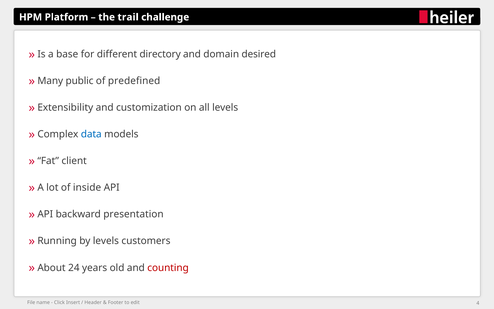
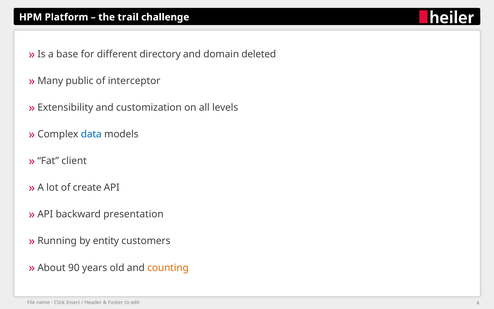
desired: desired -> deleted (259, 54)
predefined: predefined -> interceptor (134, 81)
inside: inside -> create (87, 188)
by levels: levels -> entity (106, 241)
24: 24 -> 90 (74, 268)
counting colour: red -> orange (168, 268)
